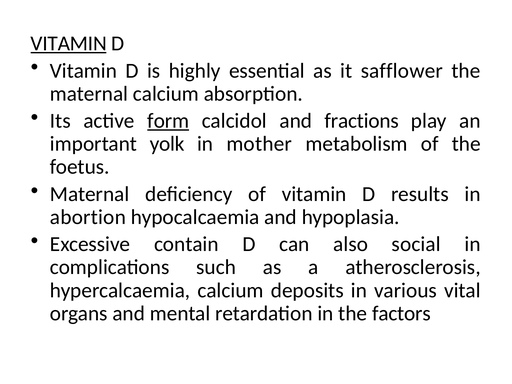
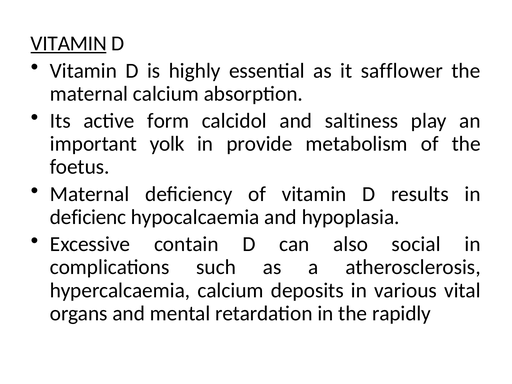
form underline: present -> none (168, 121)
fractions: fractions -> saltiness (362, 121)
mother: mother -> provide (259, 144)
abortion: abortion -> deficienc (88, 217)
factors: factors -> rapidly (401, 313)
